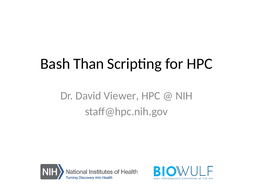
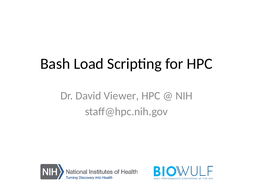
Than: Than -> Load (89, 64)
